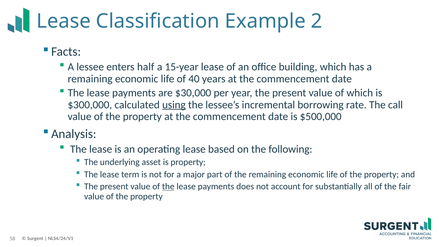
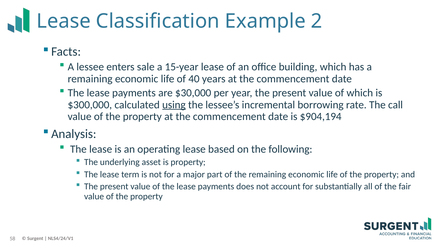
half: half -> sale (146, 67)
$500,000: $500,000 -> $904,194 (321, 117)
the underline: present -> none (168, 187)
